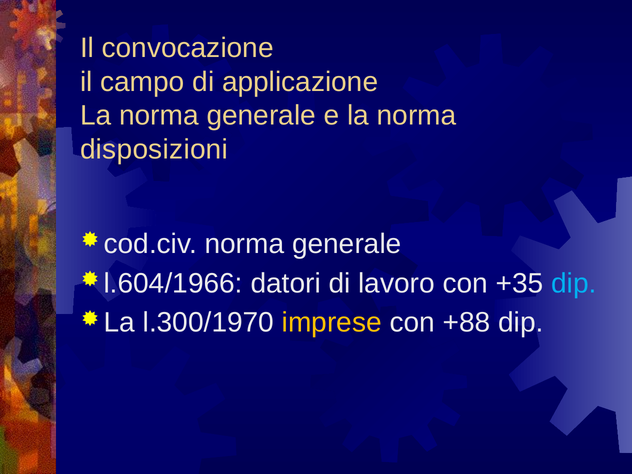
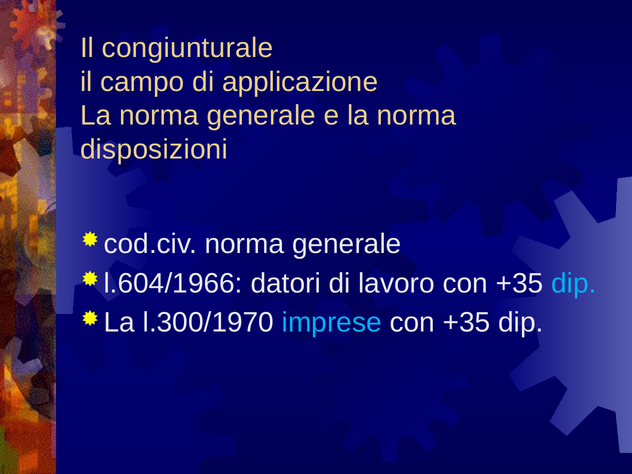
convocazione: convocazione -> congiunturale (188, 48)
imprese colour: yellow -> light blue (332, 323)
+88: +88 -> +35 (466, 323)
